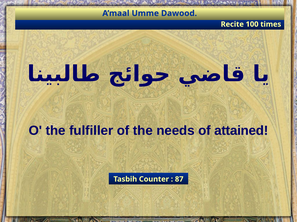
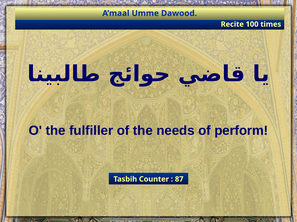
attained: attained -> perform (241, 131)
